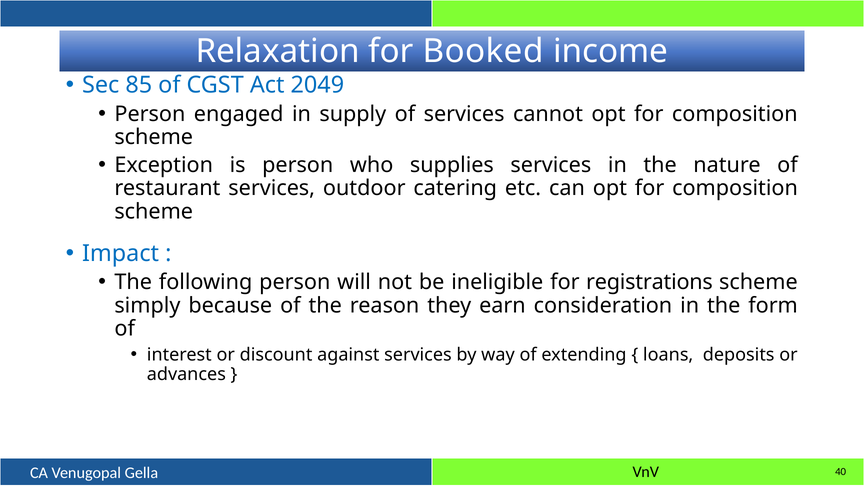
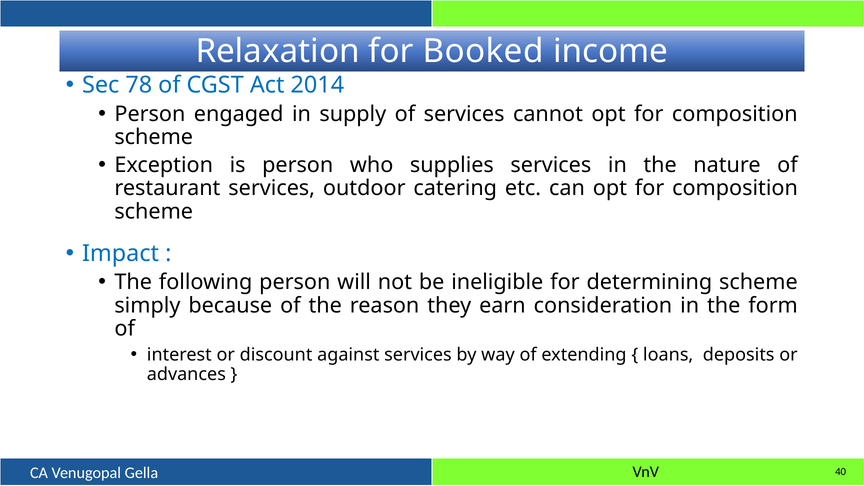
85: 85 -> 78 (139, 85)
2049: 2049 -> 2014 (317, 85)
registrations: registrations -> determining (649, 282)
